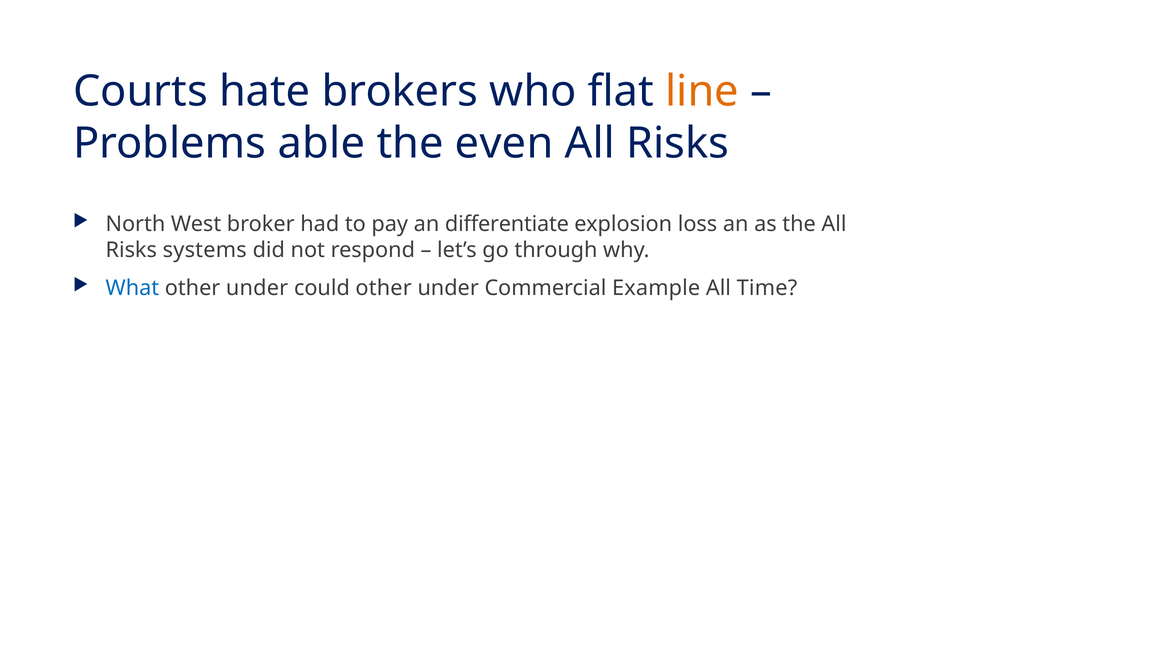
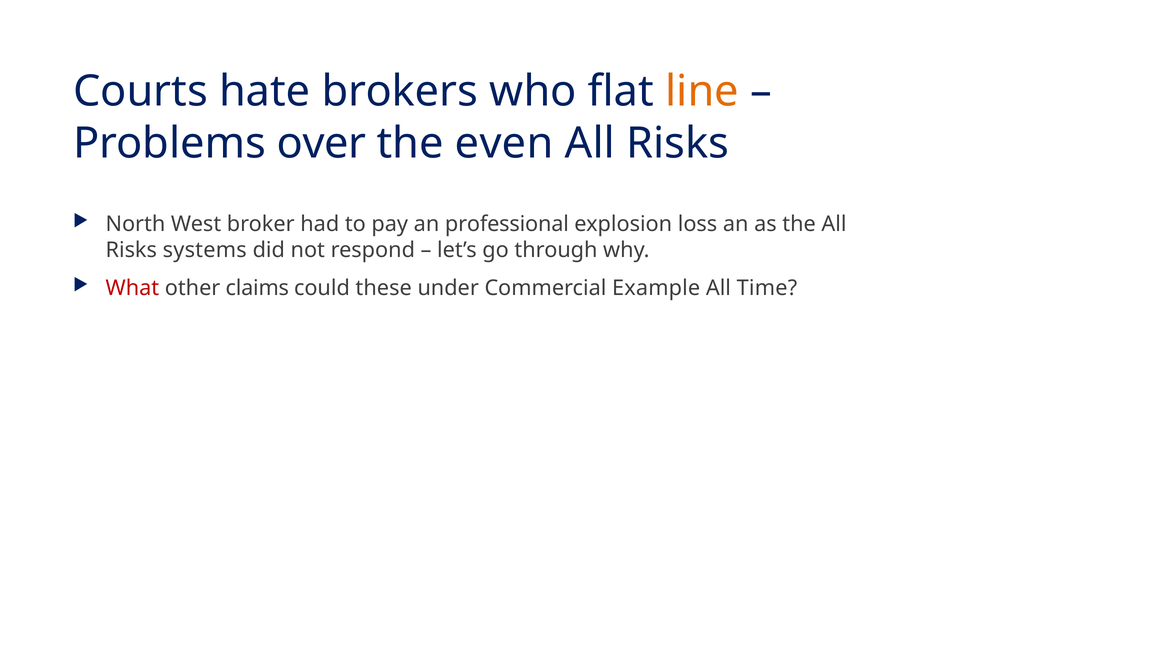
able: able -> over (322, 143)
differentiate: differentiate -> professional (507, 224)
What colour: blue -> red (132, 288)
under: under -> claims (257, 288)
could other: other -> these (384, 288)
